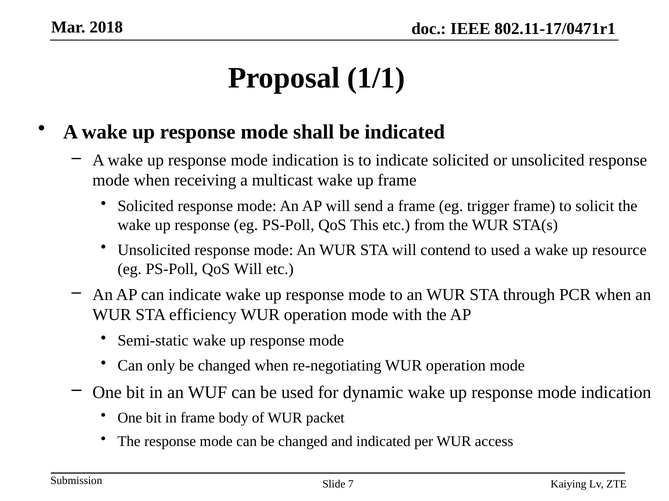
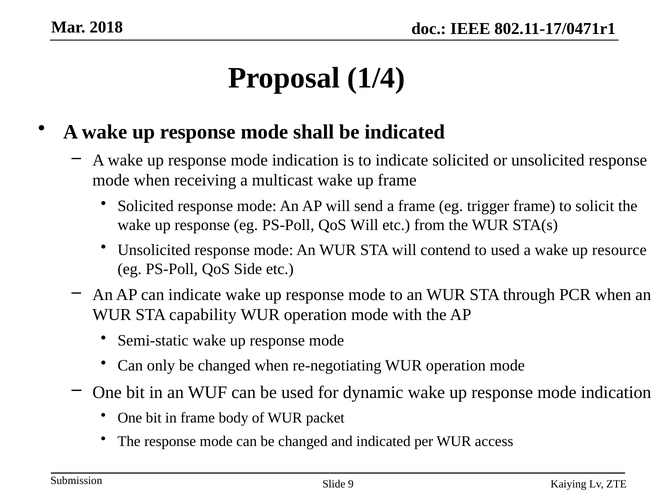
1/1: 1/1 -> 1/4 (376, 78)
QoS This: This -> Will (364, 225)
QoS Will: Will -> Side (248, 269)
efficiency: efficiency -> capability (203, 315)
7: 7 -> 9 (351, 485)
